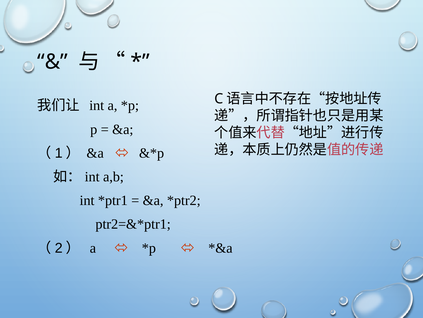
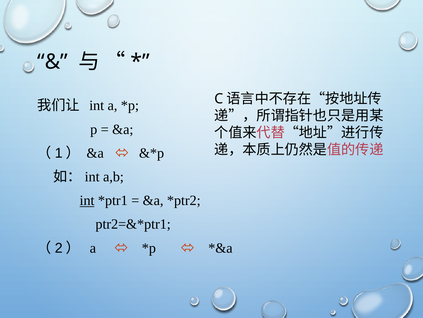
int underline: none -> present (87, 200)
